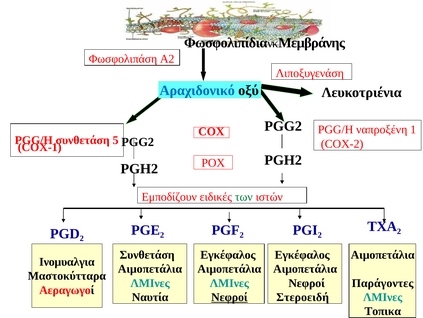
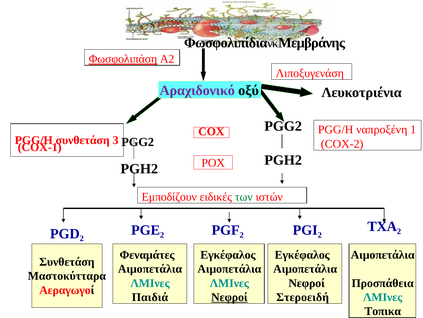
Φωσφολιπάση underline: none -> present (123, 59)
Αραχιδονικό colour: blue -> purple (197, 90)
5: 5 -> 3 (116, 140)
Συνθετάση: Συνθετάση -> Φεναμάτες (147, 254)
Ινομυαλγια: Ινομυαλγια -> Συνθετάση (67, 261)
Παράγοντες: Παράγοντες -> Προσπάθεια (383, 282)
Ναυτία: Ναυτία -> Παιδιά (150, 297)
